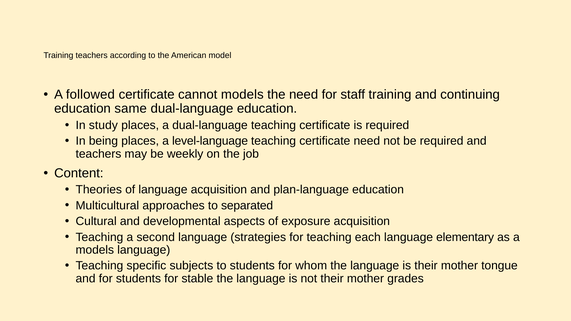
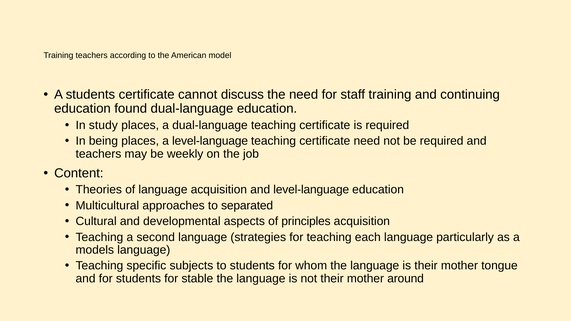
A followed: followed -> students (90, 95)
cannot models: models -> discuss (242, 95)
same: same -> found (131, 109)
and plan-language: plan-language -> level-language (311, 190)
exposure: exposure -> principles (306, 221)
elementary: elementary -> particularly (465, 237)
grades: grades -> around (406, 279)
